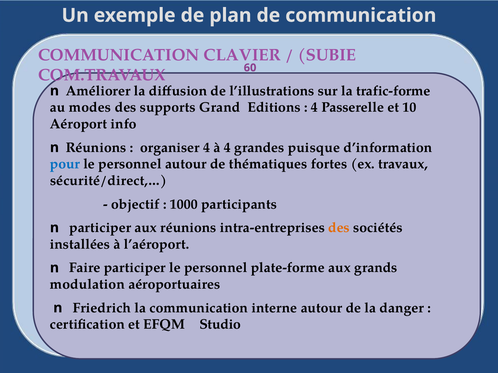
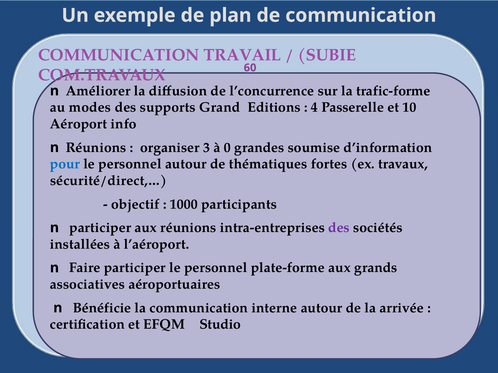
CLAVIER: CLAVIER -> TRAVAIL (242, 55)
l’illustrations: l’illustrations -> l’concurrence (272, 91)
organiser 4: 4 -> 3 (207, 148)
à 4: 4 -> 0 (227, 148)
puisque: puisque -> soumise (314, 148)
des colour: orange -> purple (339, 228)
modulation: modulation -> associatives (87, 285)
Friedrich: Friedrich -> Bénéficie (102, 308)
danger: danger -> arrivée (402, 308)
